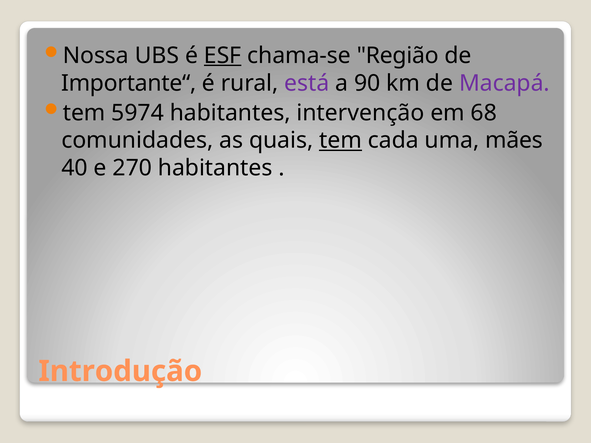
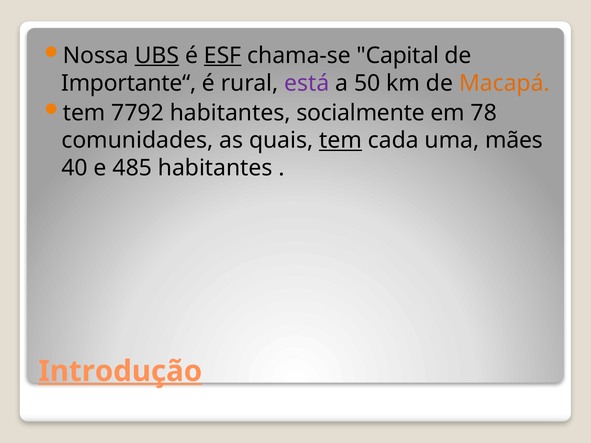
UBS underline: none -> present (157, 56)
Região: Região -> Capital (398, 56)
90: 90 -> 50 (367, 83)
Macapá colour: purple -> orange (504, 83)
5974: 5974 -> 7792 (138, 113)
intervenção: intervenção -> socialmente (361, 113)
68: 68 -> 78 (484, 113)
270: 270 -> 485 (132, 168)
Introdução underline: none -> present (120, 371)
